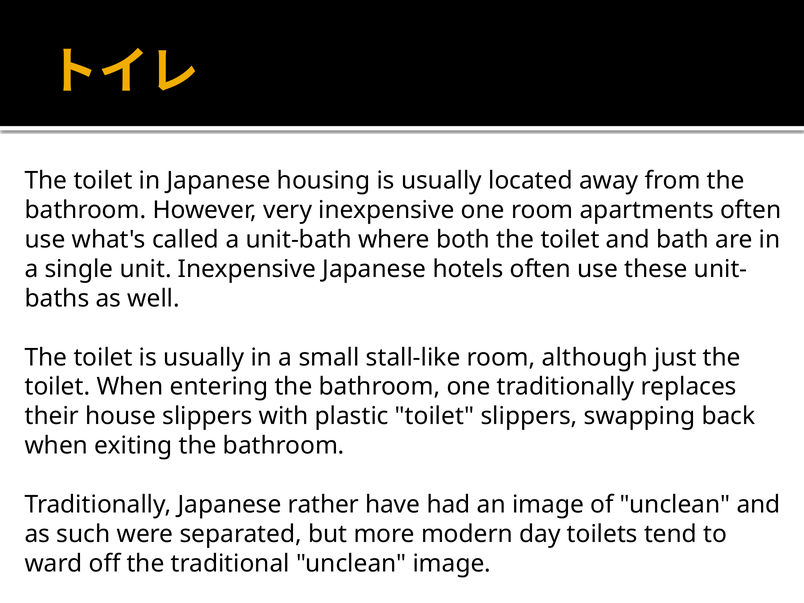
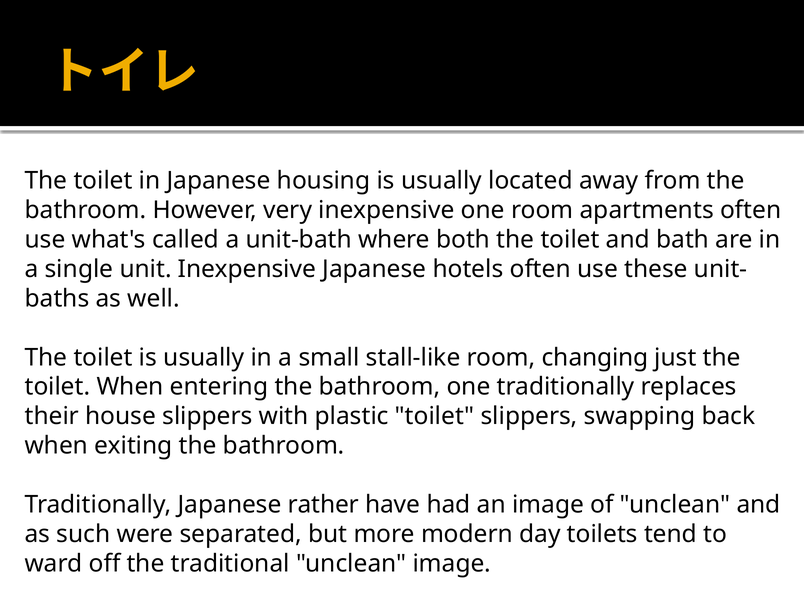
although: although -> changing (595, 357)
